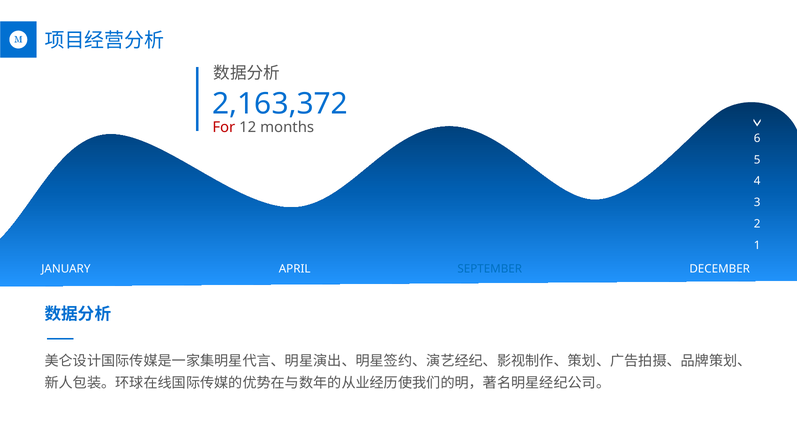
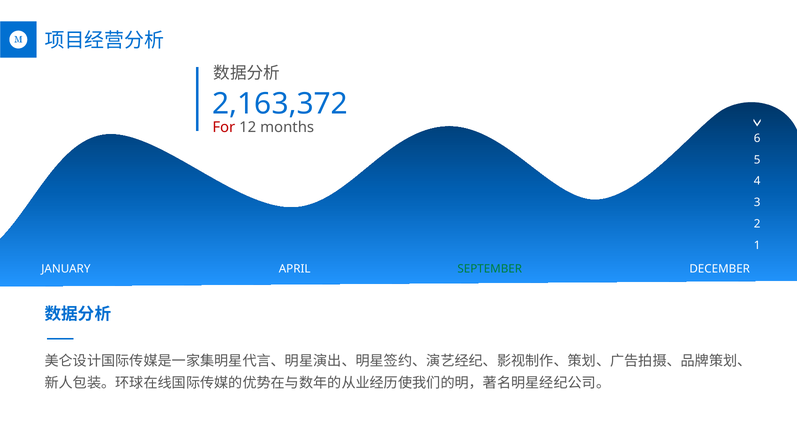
SEPTEMBER colour: blue -> green (490, 269)
